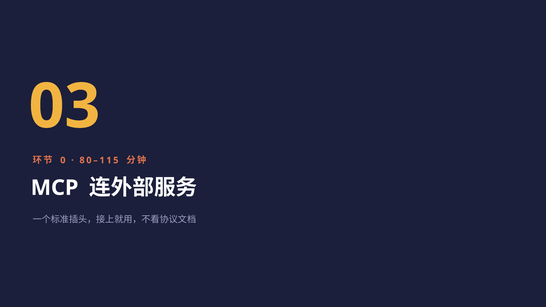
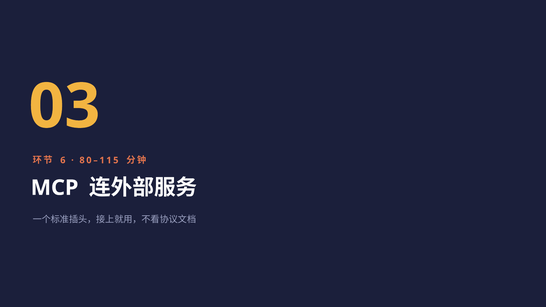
0: 0 -> 6 (63, 160)
